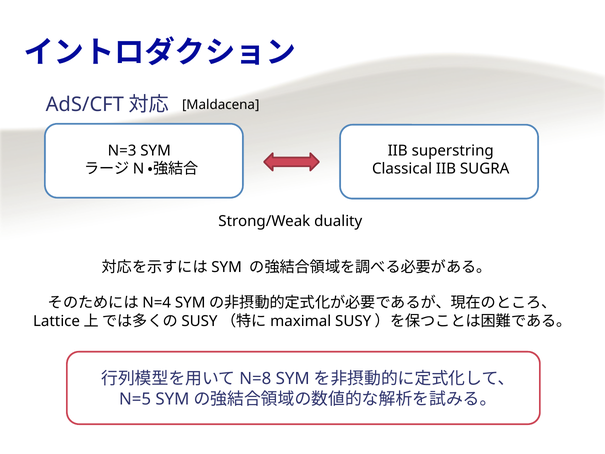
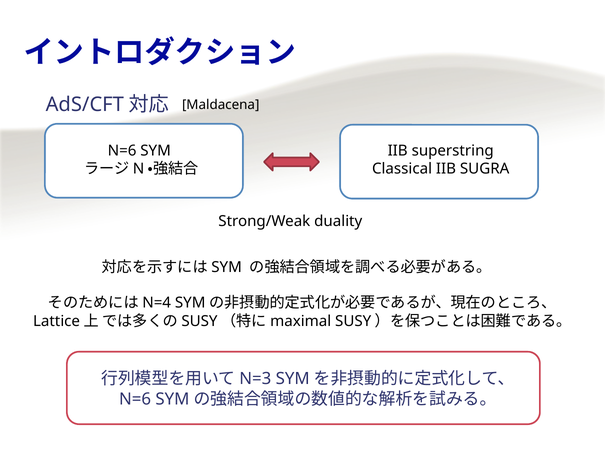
N=3: N=3 -> N=6 (122, 151)
N=8: N=8 -> N=3 (255, 379)
N=5: N=5 -> N=6 (135, 399)
